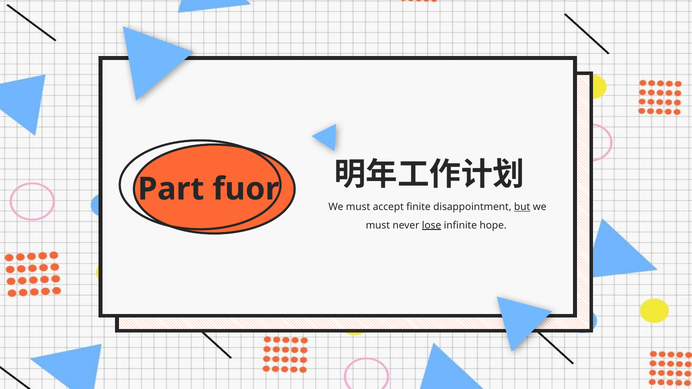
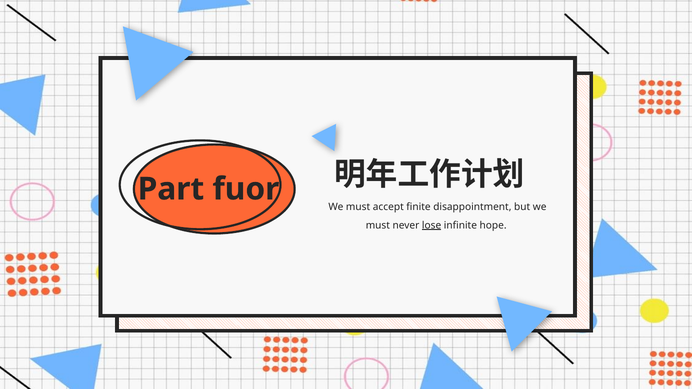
but underline: present -> none (522, 207)
